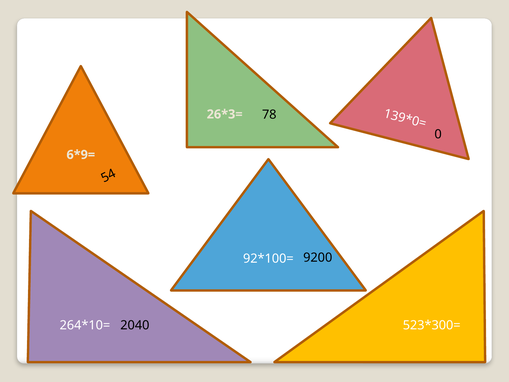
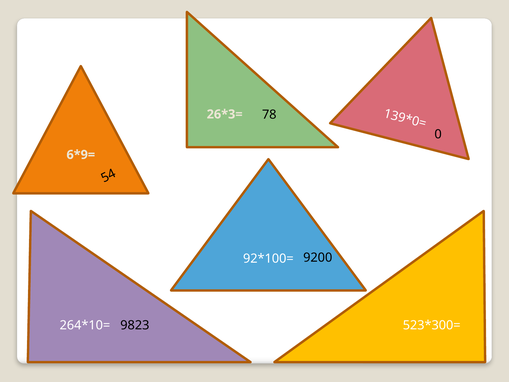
2040: 2040 -> 9823 (135, 325)
